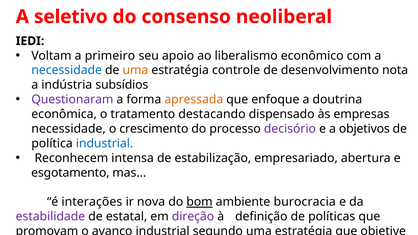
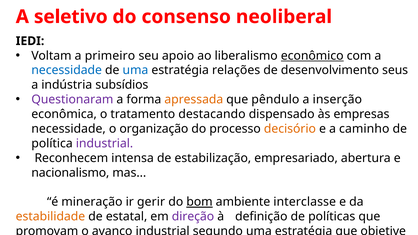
econômico underline: none -> present (312, 56)
uma colour: orange -> blue (135, 70)
controle: controle -> relações (236, 70)
desenvolvimento nota: nota -> seus (395, 70)
enfoque: enfoque -> pêndulo (275, 100)
doutrina: doutrina -> inserção (337, 100)
crescimento: crescimento -> organização (154, 129)
decisório colour: purple -> orange (290, 129)
objetivos: objetivos -> caminho (364, 129)
industrial colour: blue -> purple (105, 144)
esgotamento: esgotamento -> nacionalismo (70, 173)
interações: interações -> mineração (92, 202)
nova: nova -> gerir (151, 202)
burocracia: burocracia -> interclasse (305, 202)
estabilidade colour: purple -> orange (50, 217)
